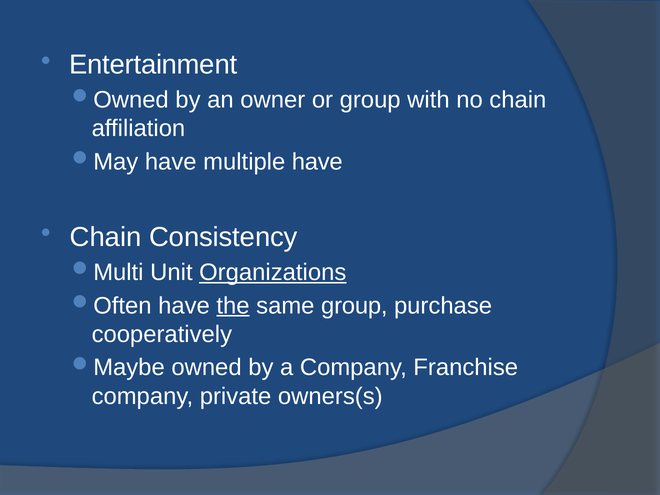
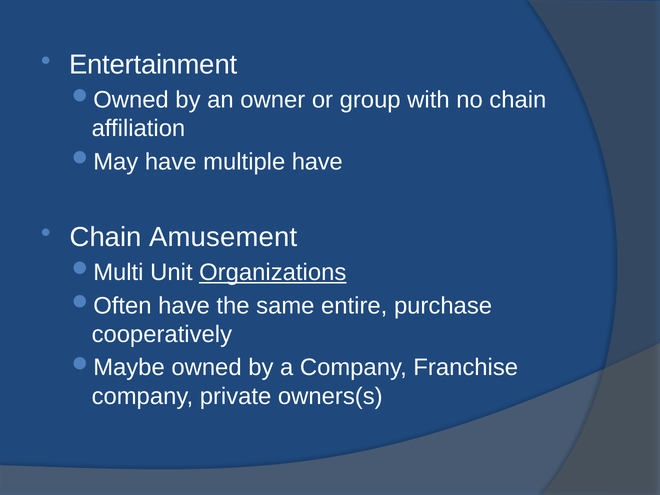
Consistency: Consistency -> Amusement (223, 237)
the underline: present -> none (233, 306)
same group: group -> entire (354, 306)
